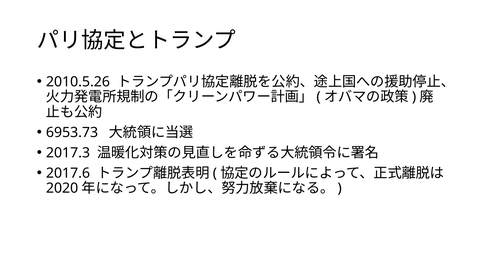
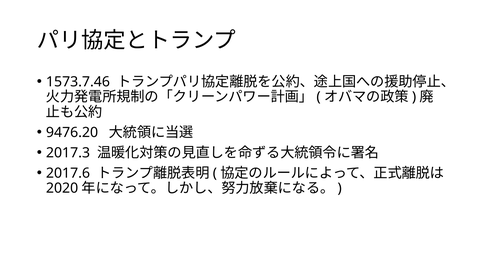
2010.5.26: 2010.5.26 -> 1573.7.46 (78, 82)
6953.73: 6953.73 -> 9476.20 (72, 133)
